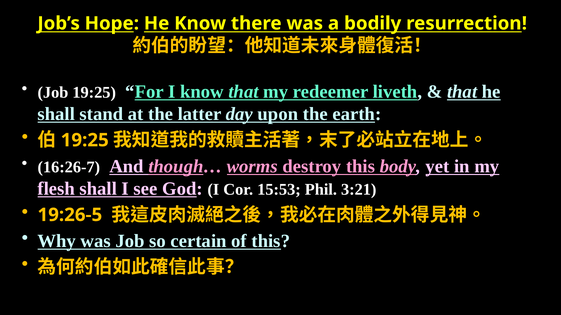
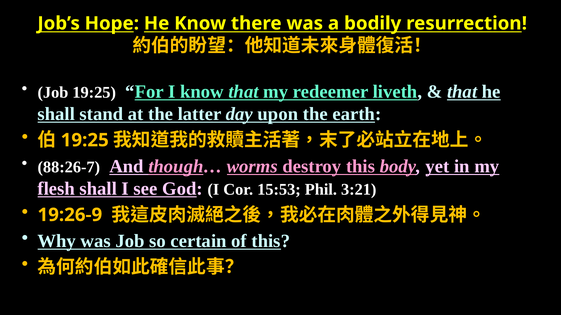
16:26-7: 16:26-7 -> 88:26-7 (69, 167)
19:26-5: 19:26-5 -> 19:26-9 (70, 215)
